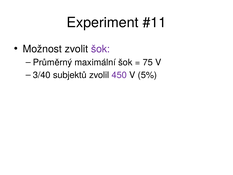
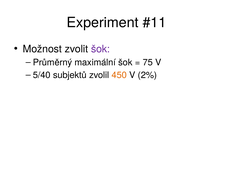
3/40: 3/40 -> 5/40 (42, 75)
450 colour: purple -> orange (119, 75)
5%: 5% -> 2% (147, 75)
